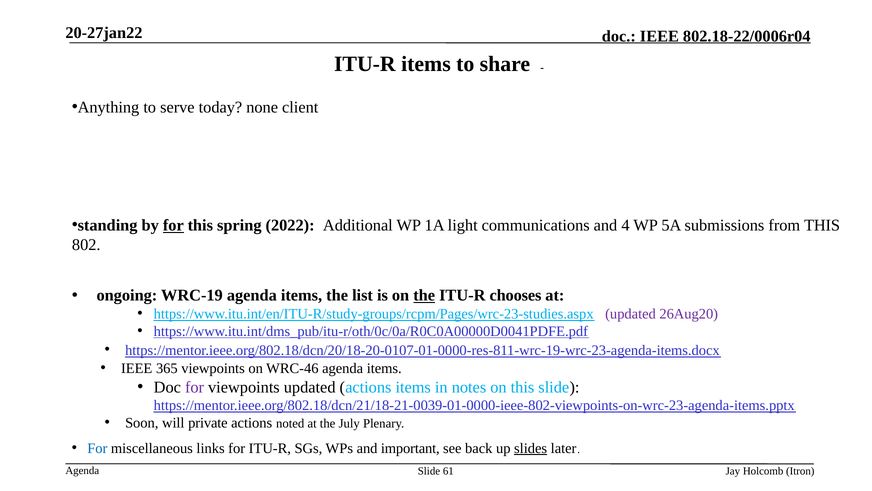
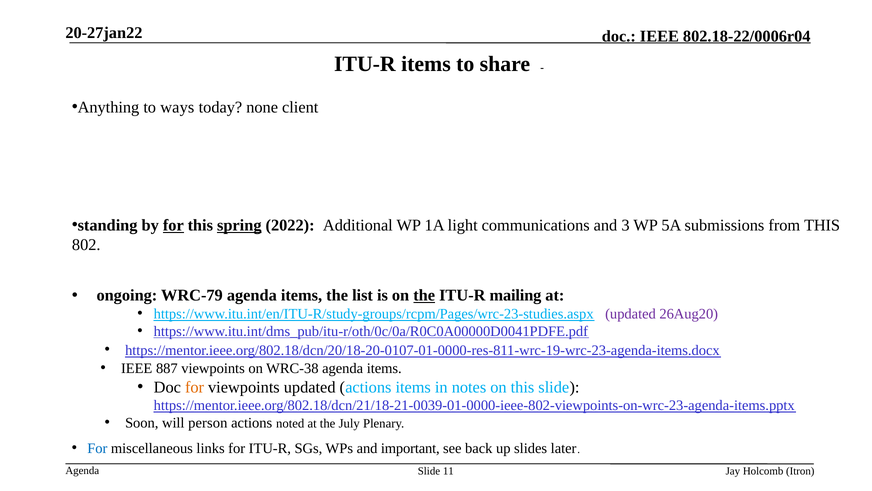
serve: serve -> ways (177, 107)
spring underline: none -> present (239, 225)
4: 4 -> 3 (626, 225)
WRC-19: WRC-19 -> WRC-79 (192, 295)
chooses: chooses -> mailing (515, 295)
365: 365 -> 887 (167, 368)
WRC-46: WRC-46 -> WRC-38 (292, 368)
for colour: purple -> orange (195, 387)
private: private -> person (208, 423)
slides underline: present -> none (531, 448)
61: 61 -> 11 (448, 470)
